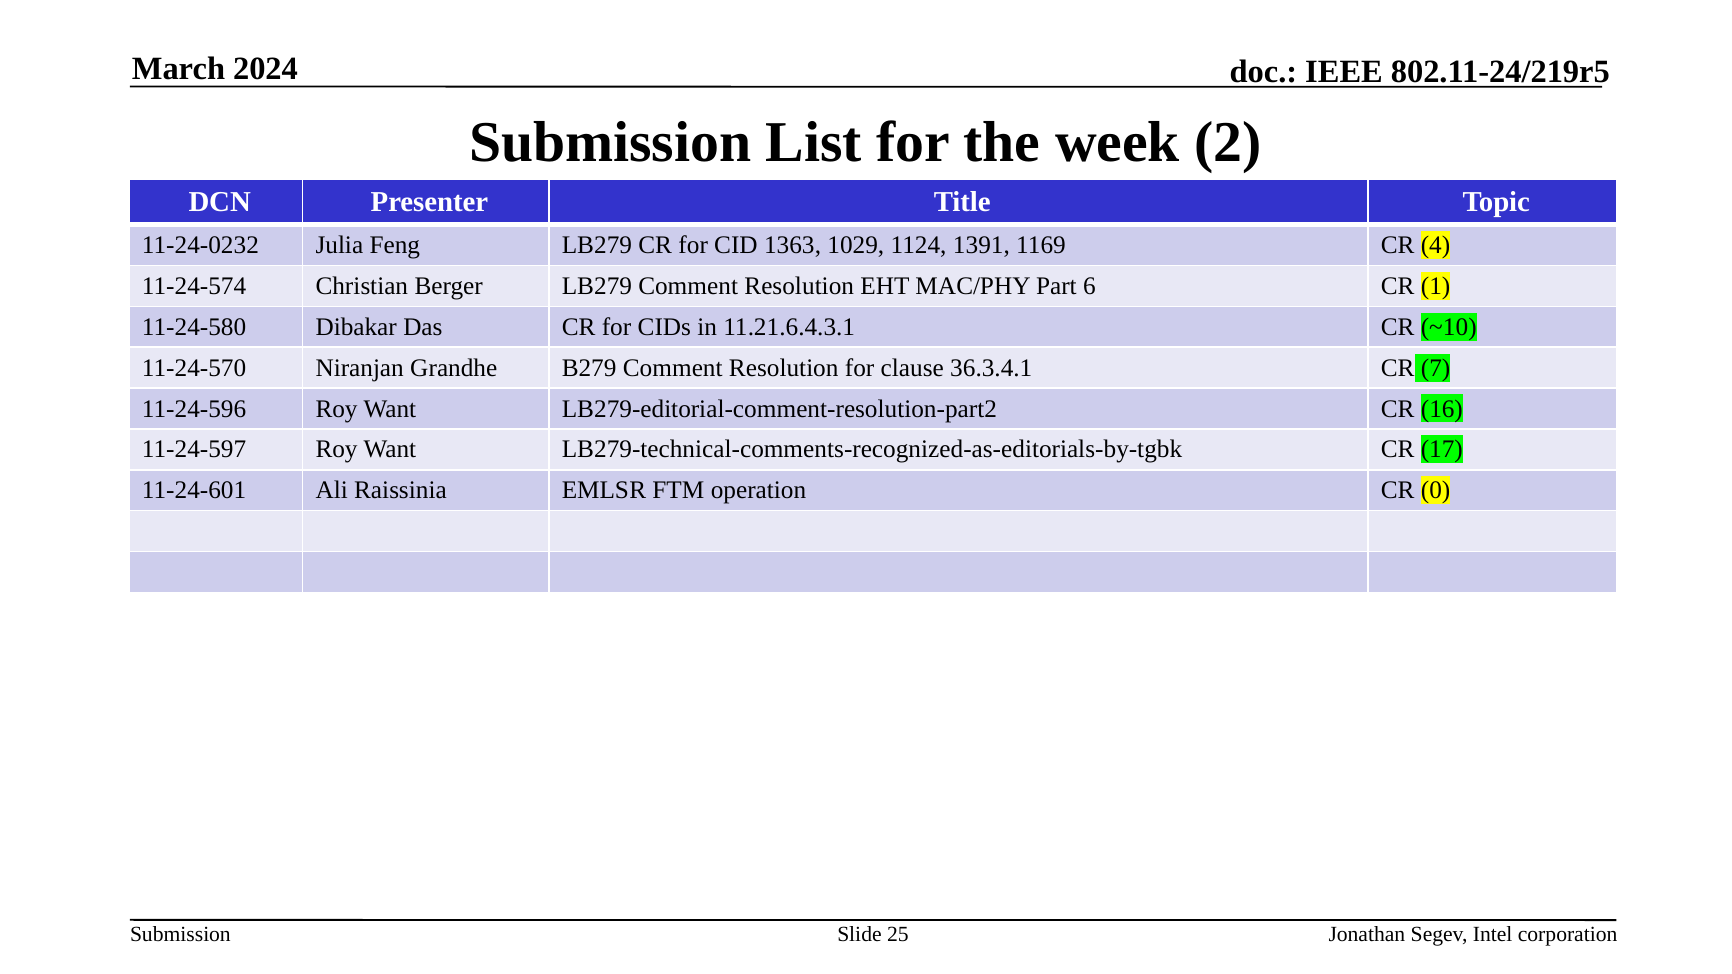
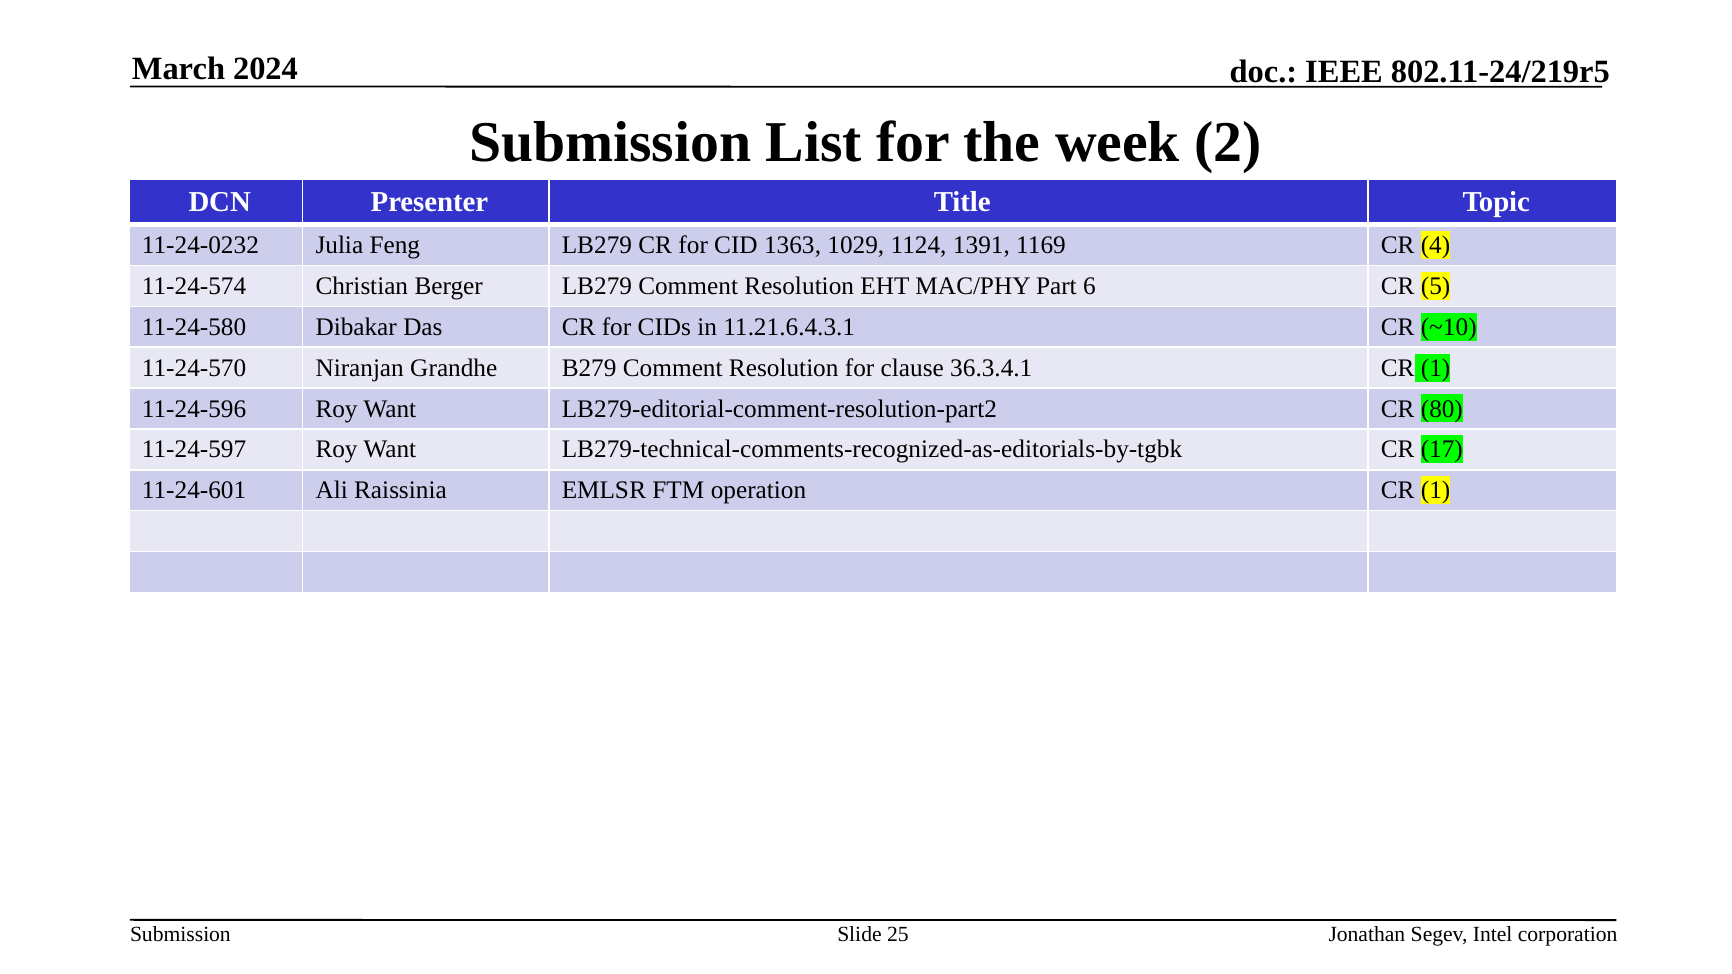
1: 1 -> 5 (1436, 286)
36.3.4.1 CR 7: 7 -> 1 (1436, 368)
16: 16 -> 80 (1442, 409)
operation CR 0: 0 -> 1 (1436, 490)
